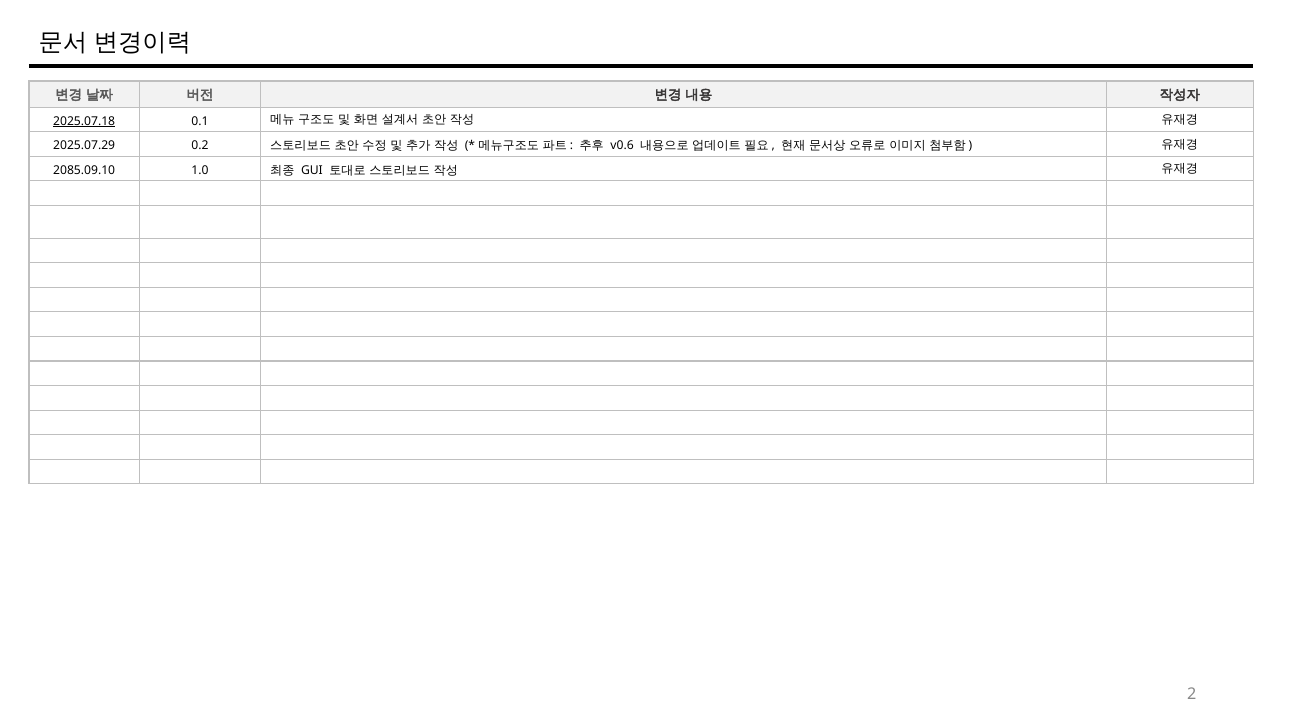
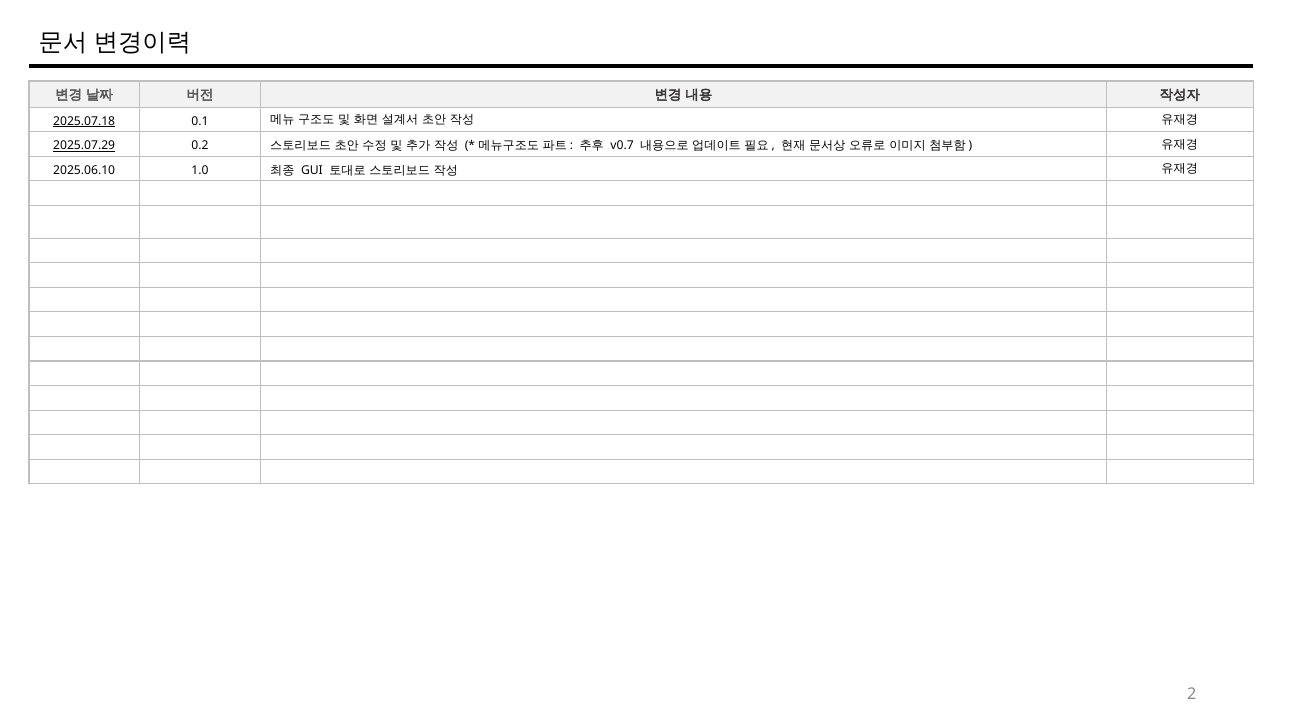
2025.07.29 underline: none -> present (84, 146)
v0.6: v0.6 -> v0.7 (622, 146)
2085.09.10: 2085.09.10 -> 2025.06.10 (84, 170)
